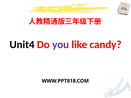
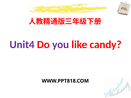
Unit4 colour: black -> purple (22, 45)
